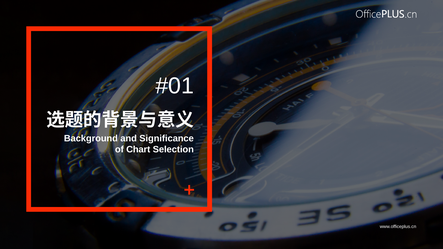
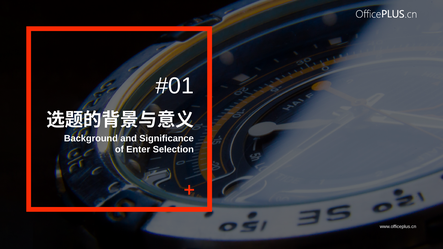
Chart: Chart -> Enter (138, 150)
